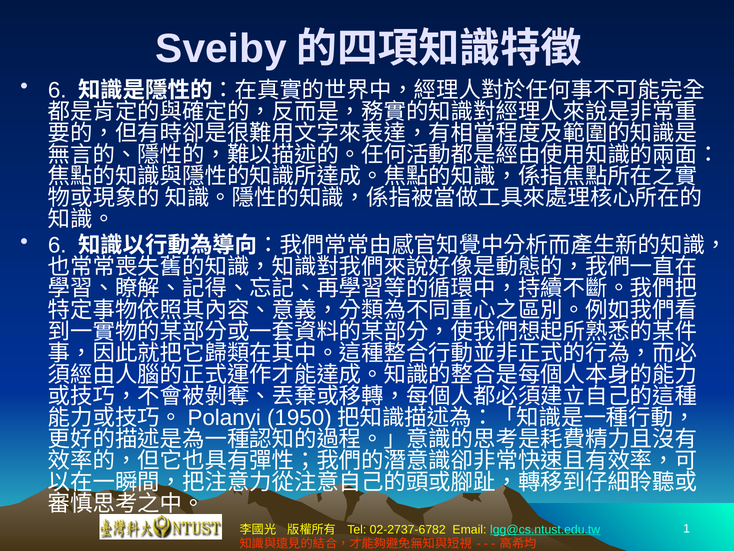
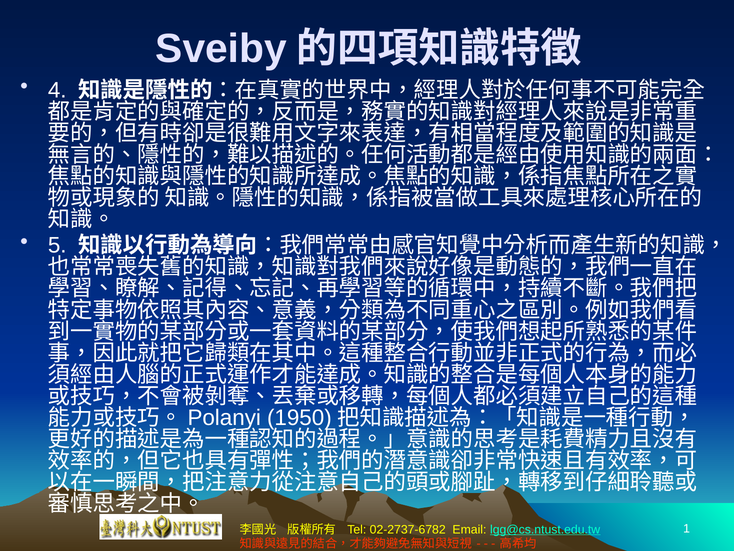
6: 6 -> 4 (57, 90)
6: 6 -> 5 (57, 245)
